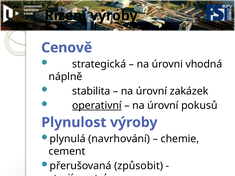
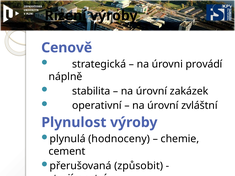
vhodná: vhodná -> provádí (204, 64)
operativní underline: present -> none (97, 106)
pokusů: pokusů -> zvláštní (199, 106)
navrhování: navrhování -> hodnoceny (119, 139)
